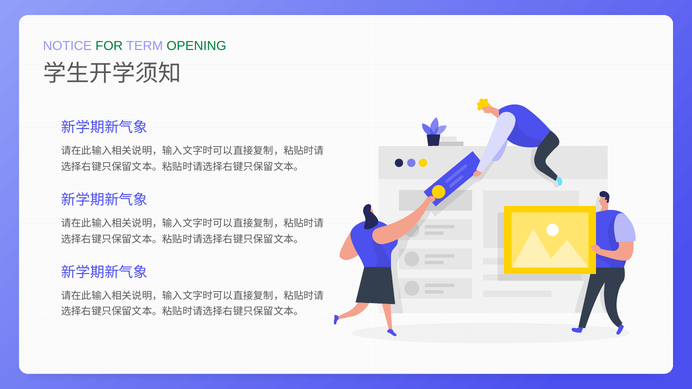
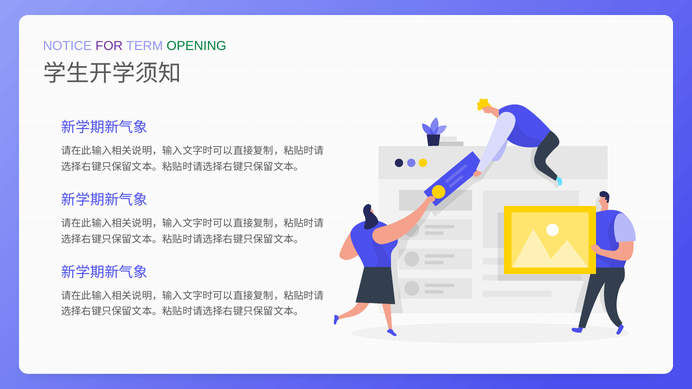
FOR colour: green -> purple (109, 46)
